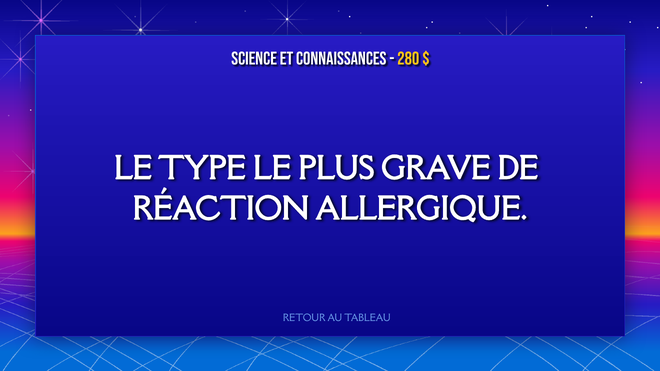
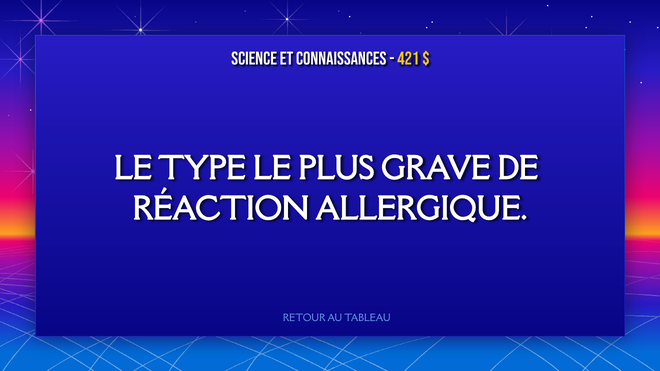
280: 280 -> 421 (408, 59)
